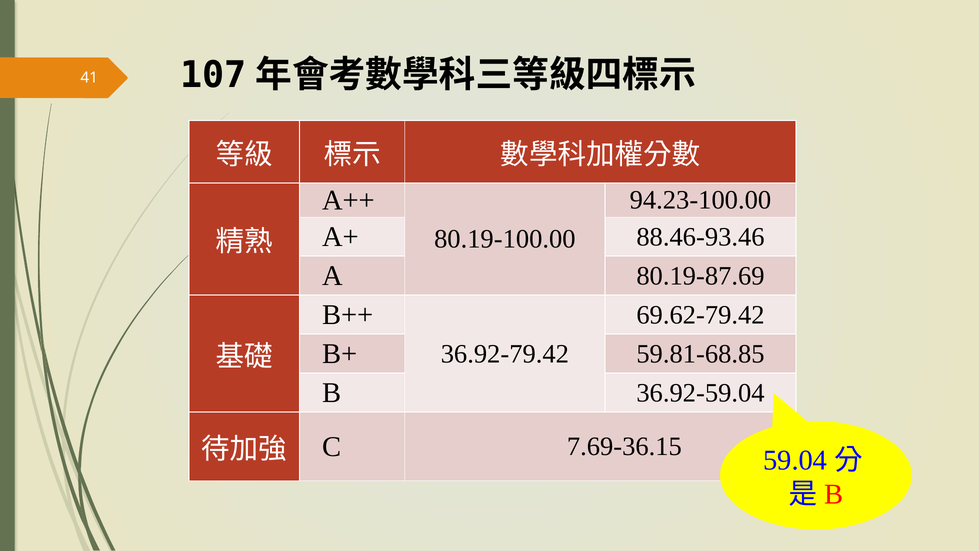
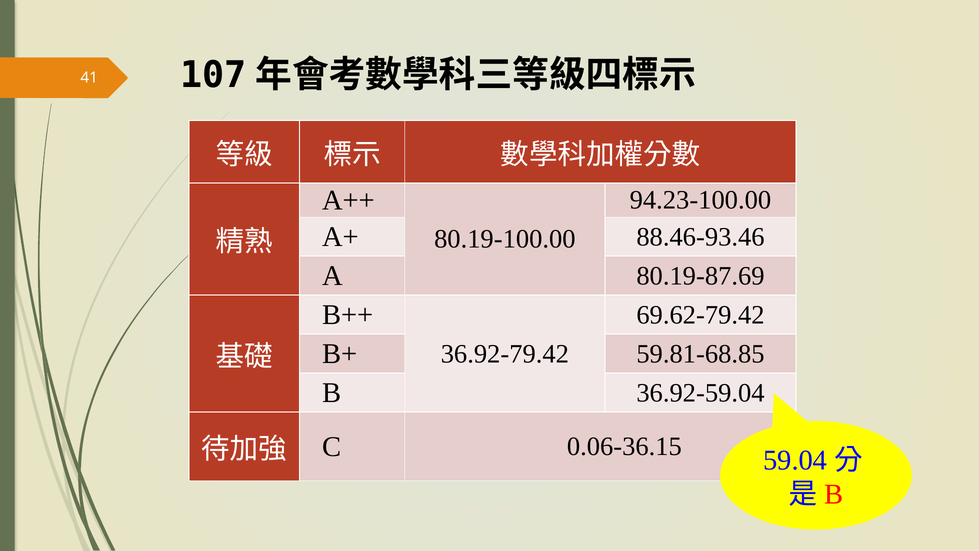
7.69-36.15: 7.69-36.15 -> 0.06-36.15 (624, 446)
